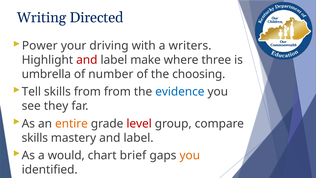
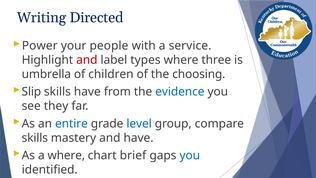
driving: driving -> people (109, 46)
writers: writers -> service (190, 46)
make: make -> types (145, 60)
number: number -> children (111, 74)
Tell: Tell -> Slip (31, 92)
skills from: from -> have (87, 92)
entire colour: orange -> blue (71, 123)
level colour: red -> blue (139, 123)
mastery and label: label -> have (139, 138)
a would: would -> where (66, 155)
you colour: orange -> blue (190, 155)
